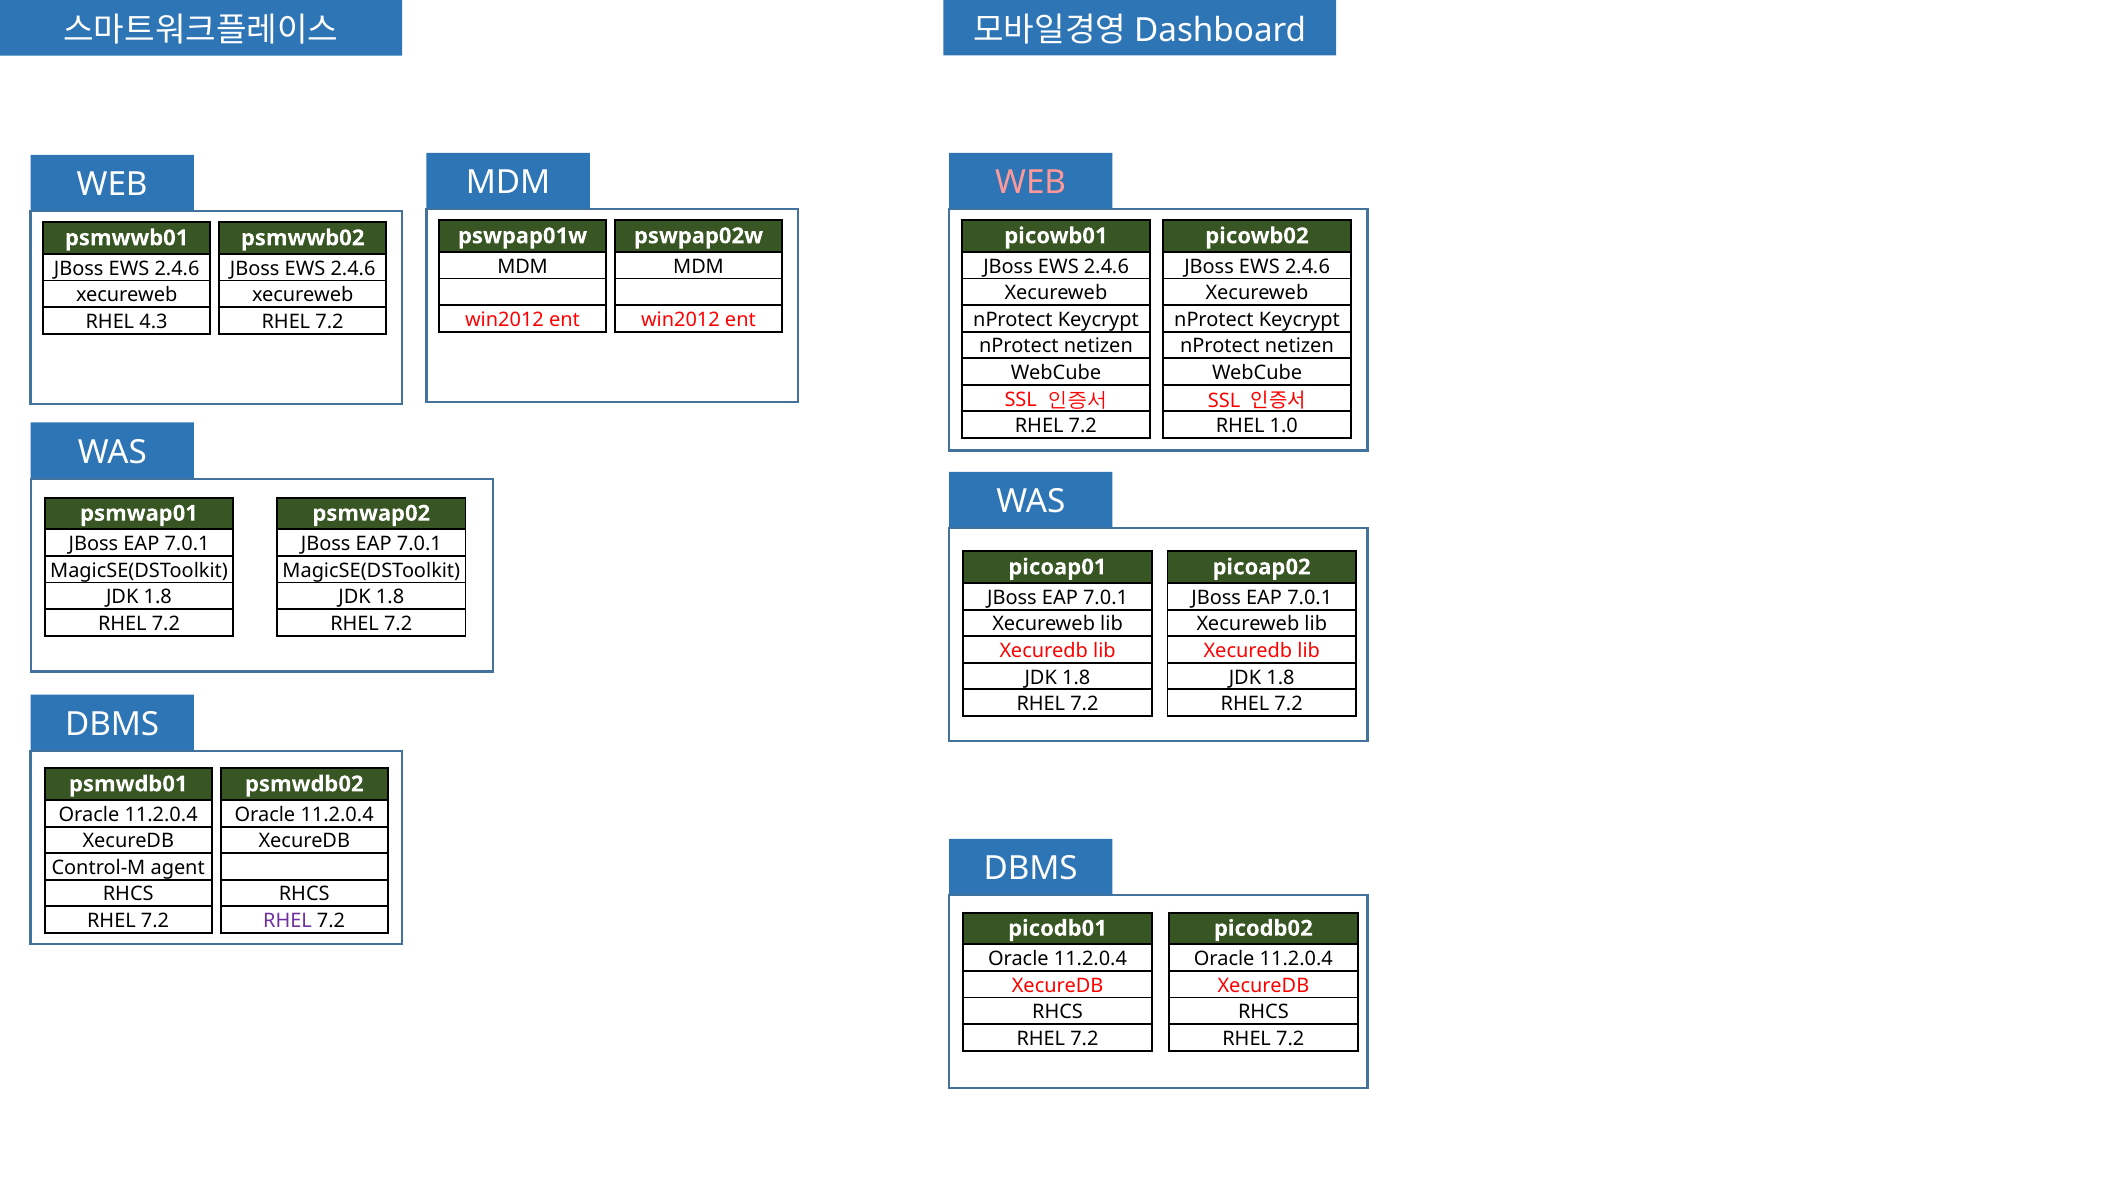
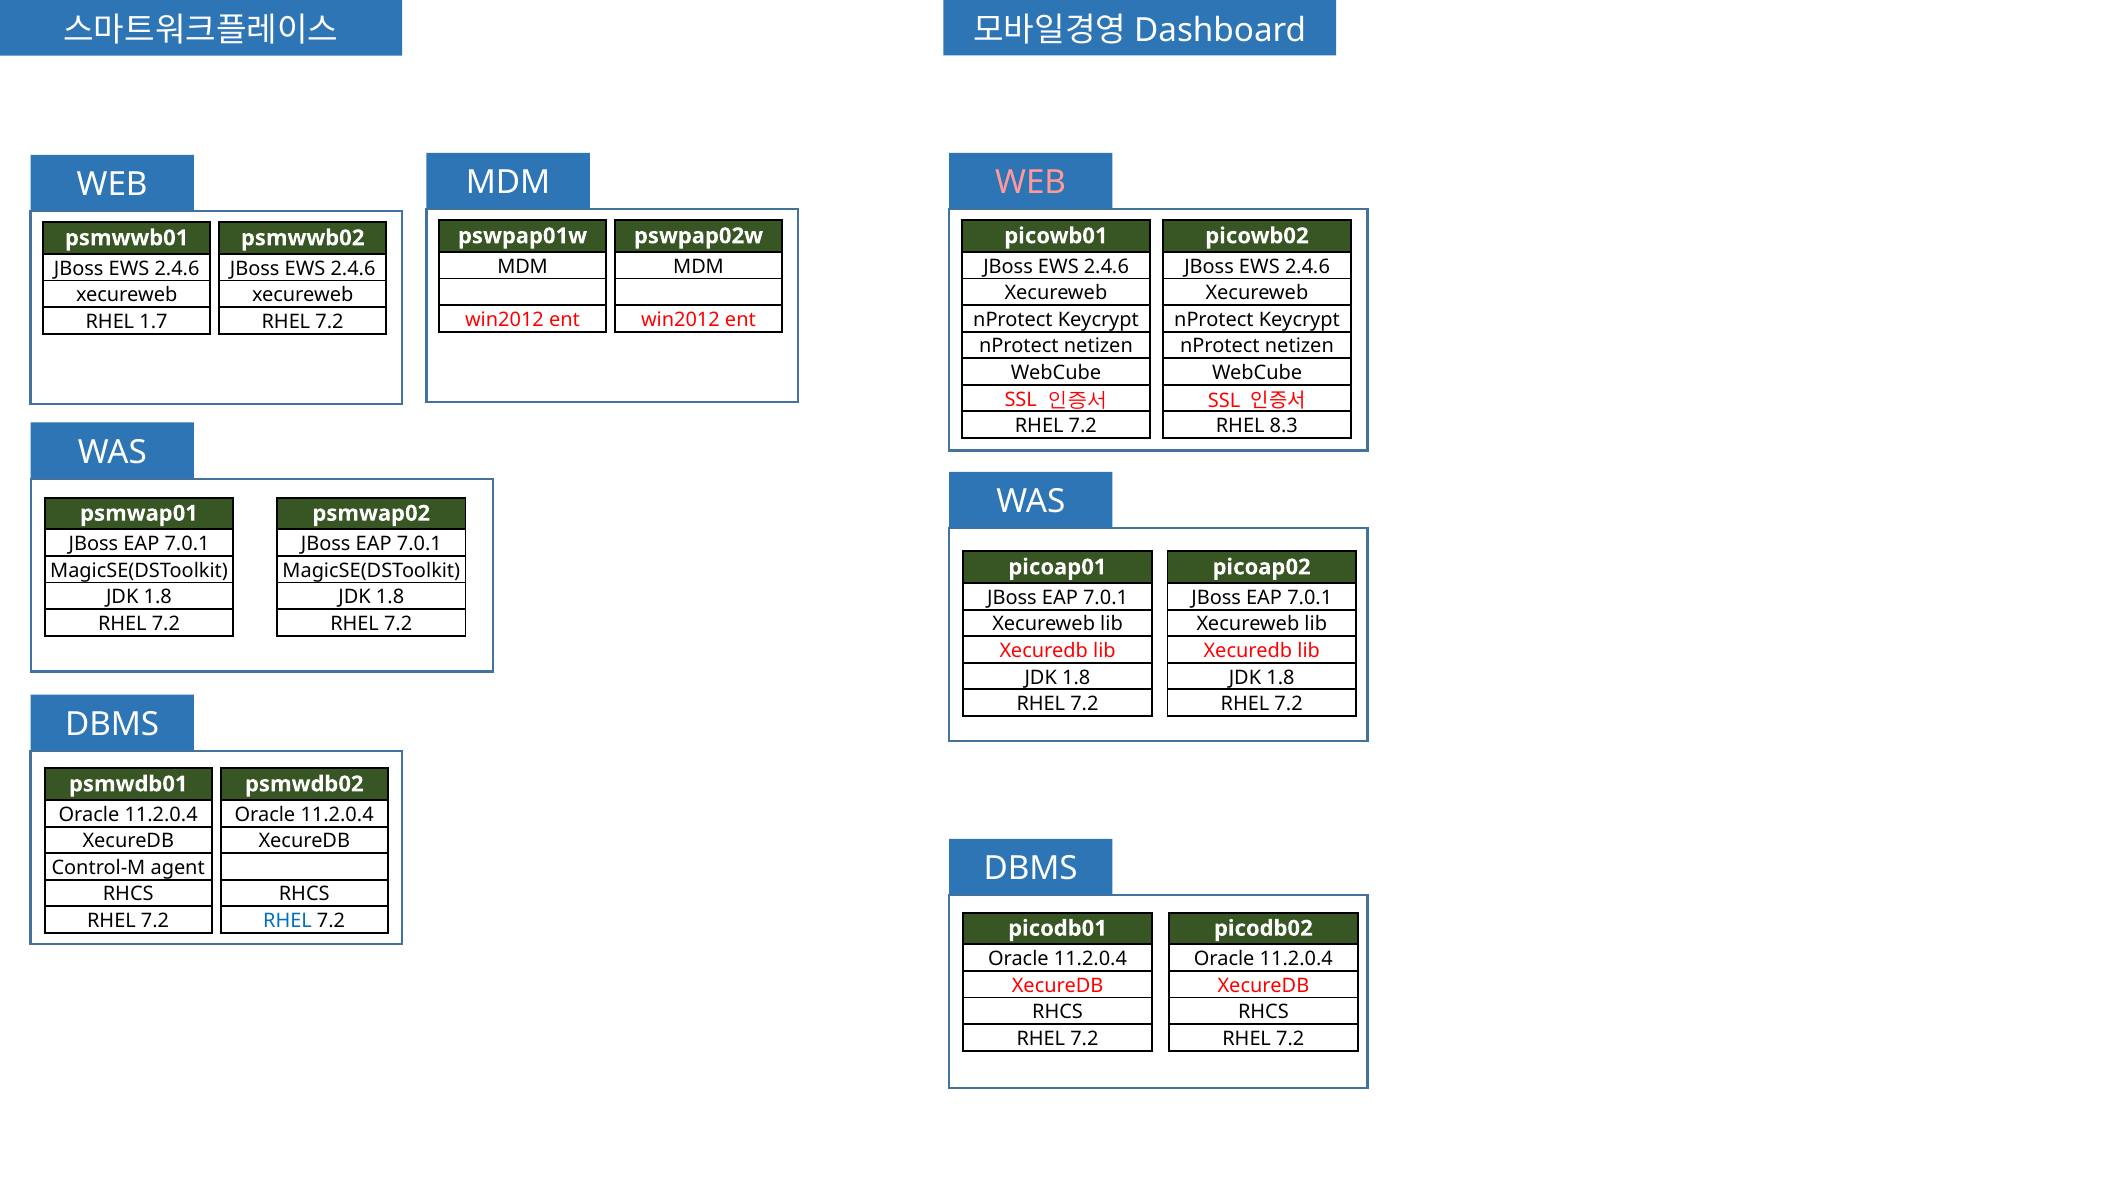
4.3: 4.3 -> 1.7 (153, 322)
1.0: 1.0 -> 8.3 (1284, 426)
RHEL colour: purple -> blue (288, 921)
